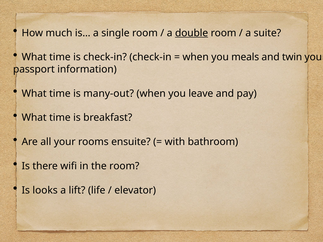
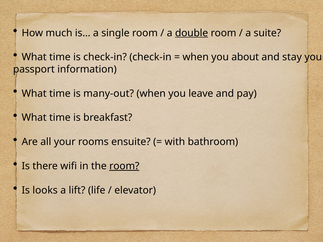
meals: meals -> about (245, 57)
twin: twin -> stay (292, 57)
room underline: none -> present (124, 166)
